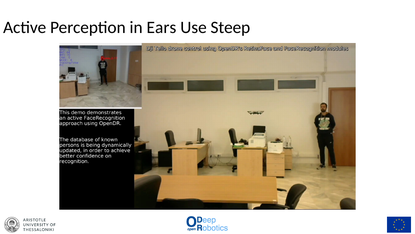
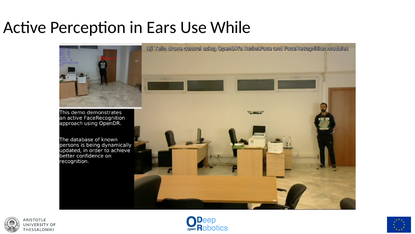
Steep: Steep -> While (230, 28)
